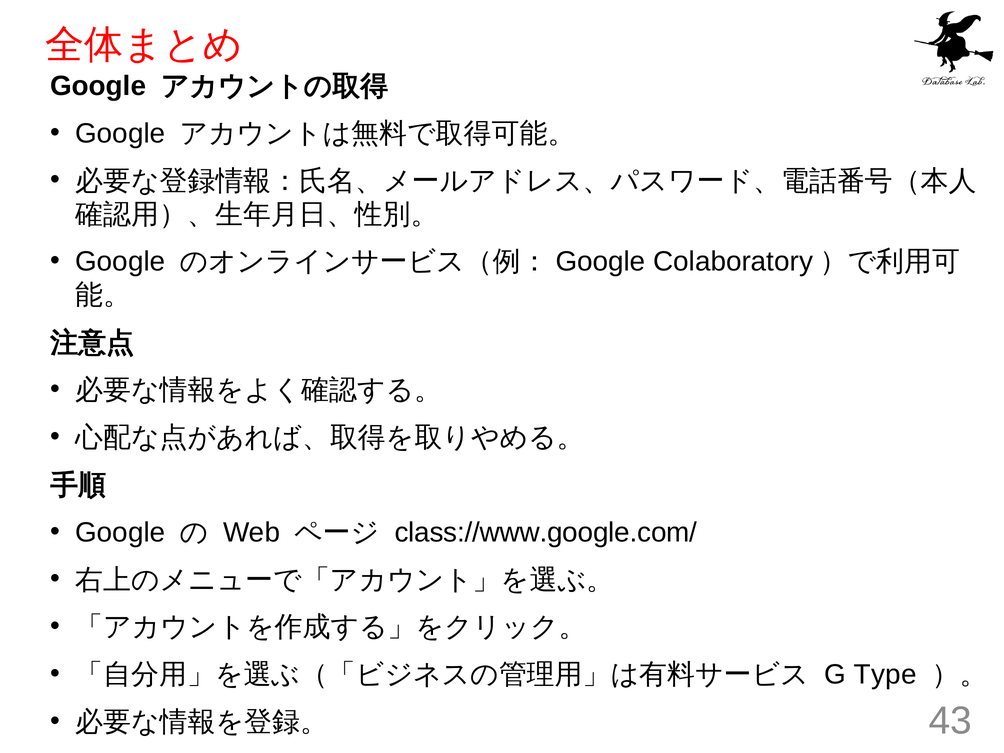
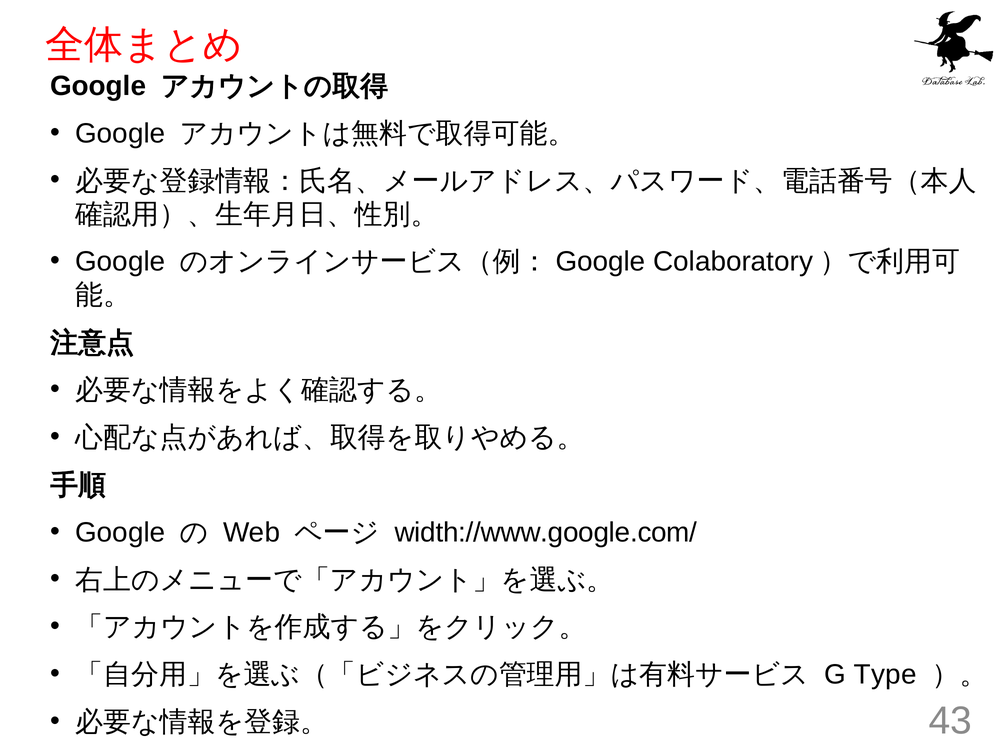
class://www.google.com/: class://www.google.com/ -> width://www.google.com/ (546, 532)
